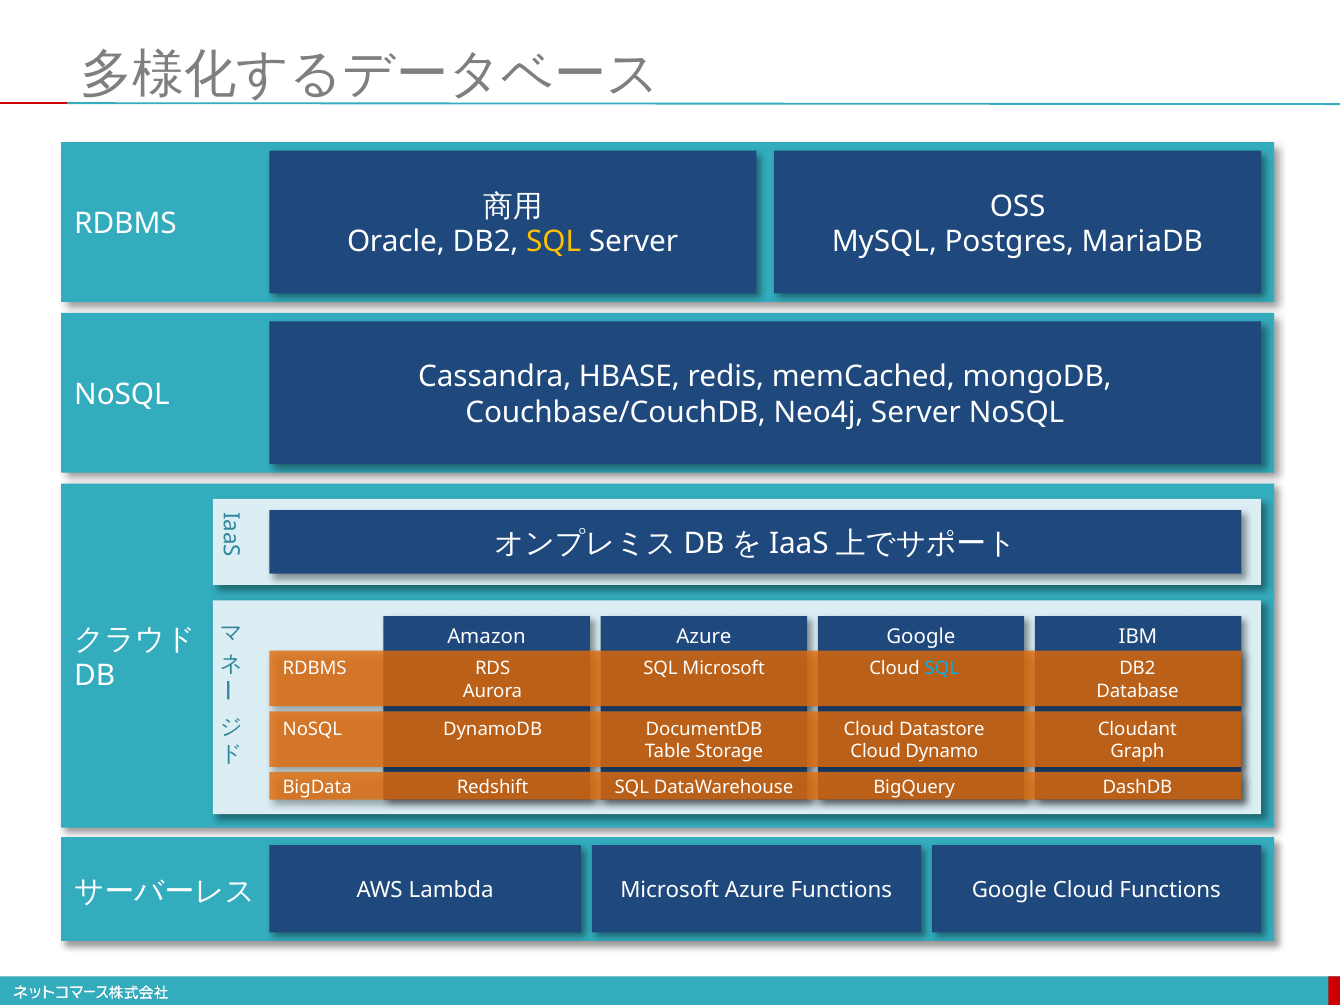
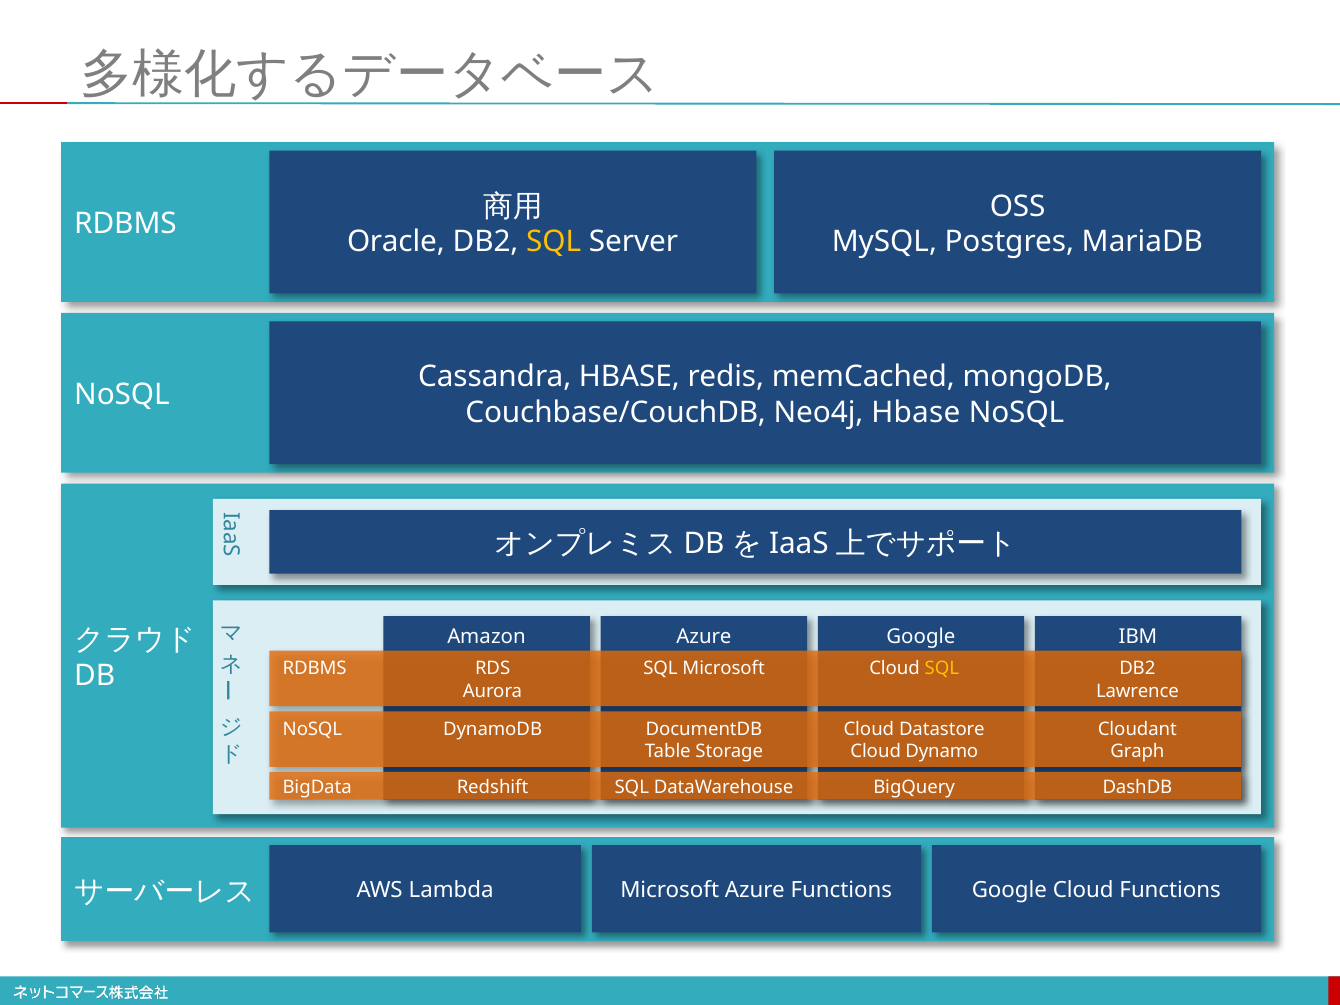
Neo4j Server: Server -> Hbase (916, 413)
SQL colour: light blue -> yellow (942, 669)
Database: Database -> Lawrence (1137, 691)
